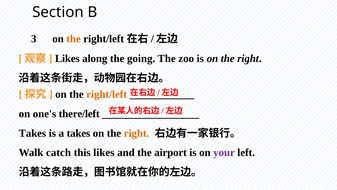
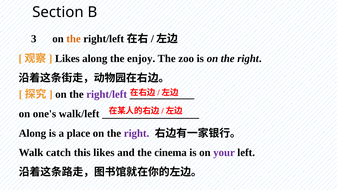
going: going -> enjoy (141, 59)
right/left colour: orange -> purple (107, 94)
there/left: there/left -> walk/left (79, 114)
Takes: Takes -> Along (32, 133)
a takes: takes -> place (78, 133)
right colour: orange -> purple (137, 133)
airport: airport -> cinema (171, 152)
